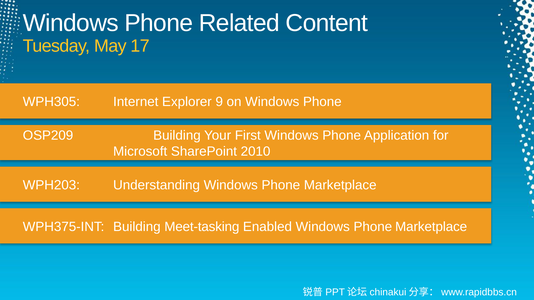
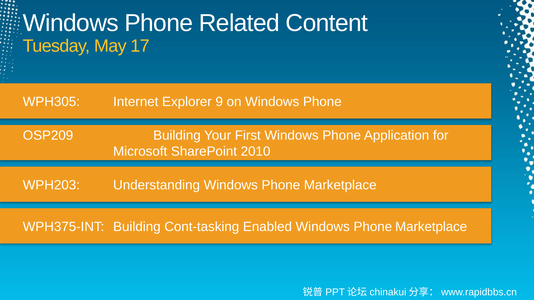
Meet-tasking: Meet-tasking -> Cont-tasking (202, 227)
